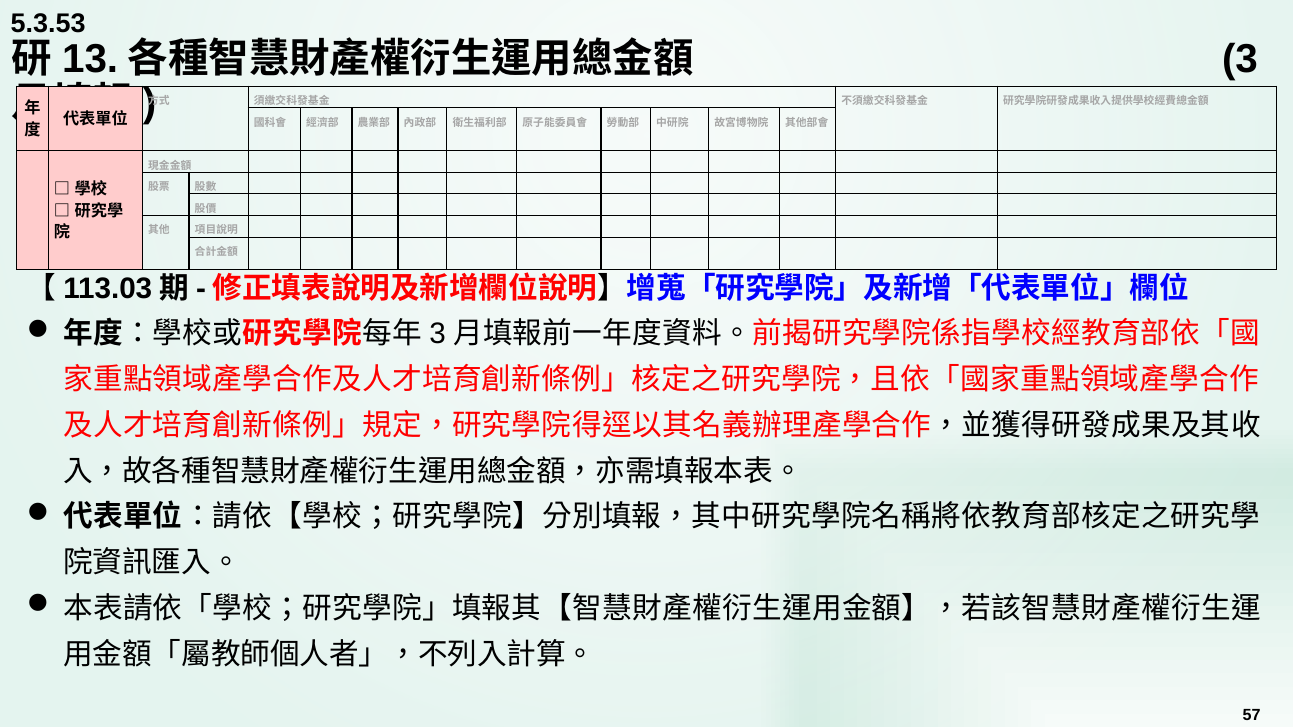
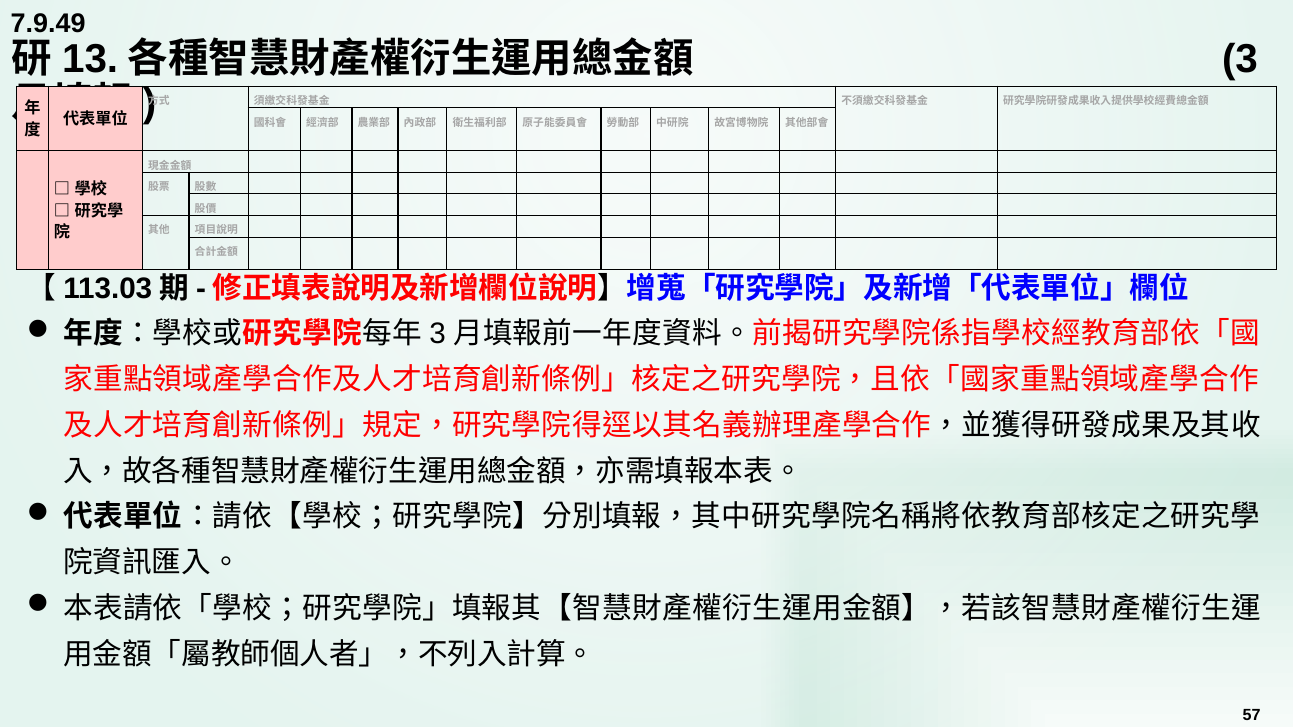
5.3.53: 5.3.53 -> 7.9.49 (48, 24)
